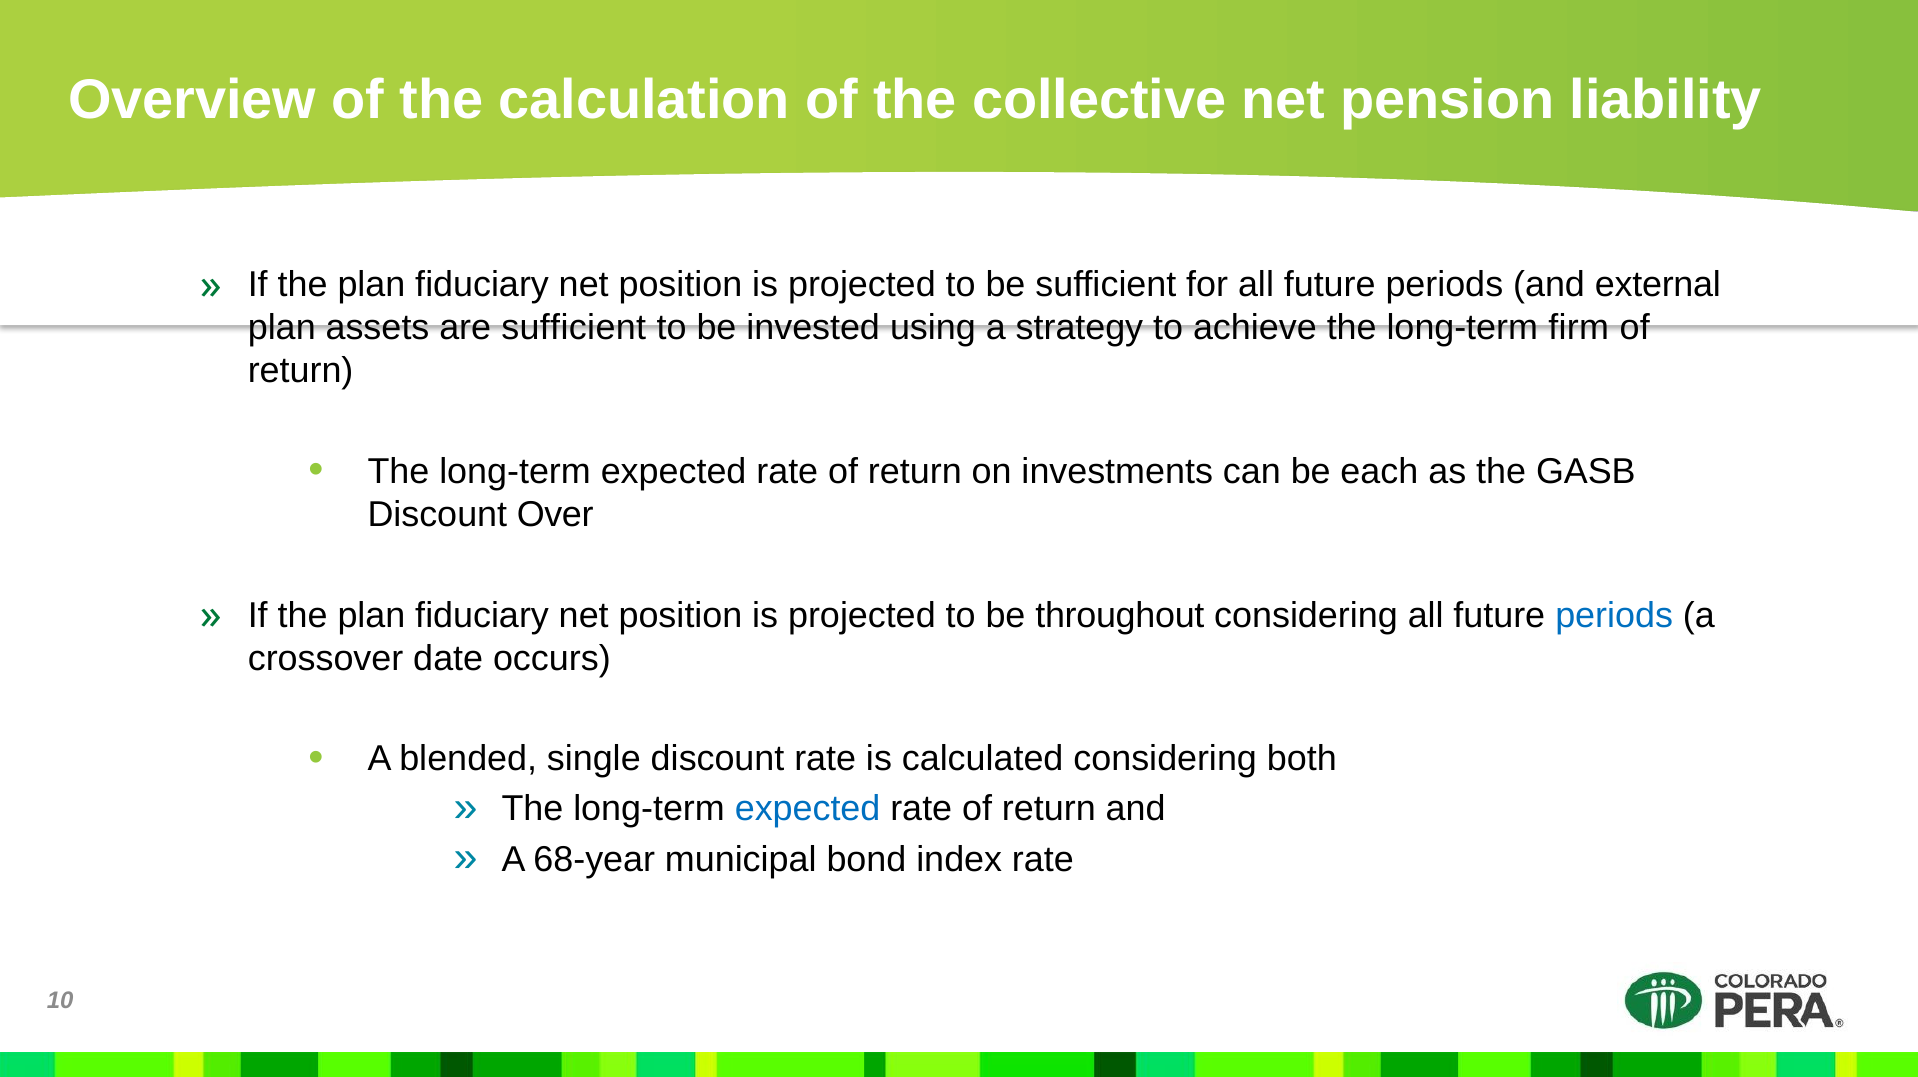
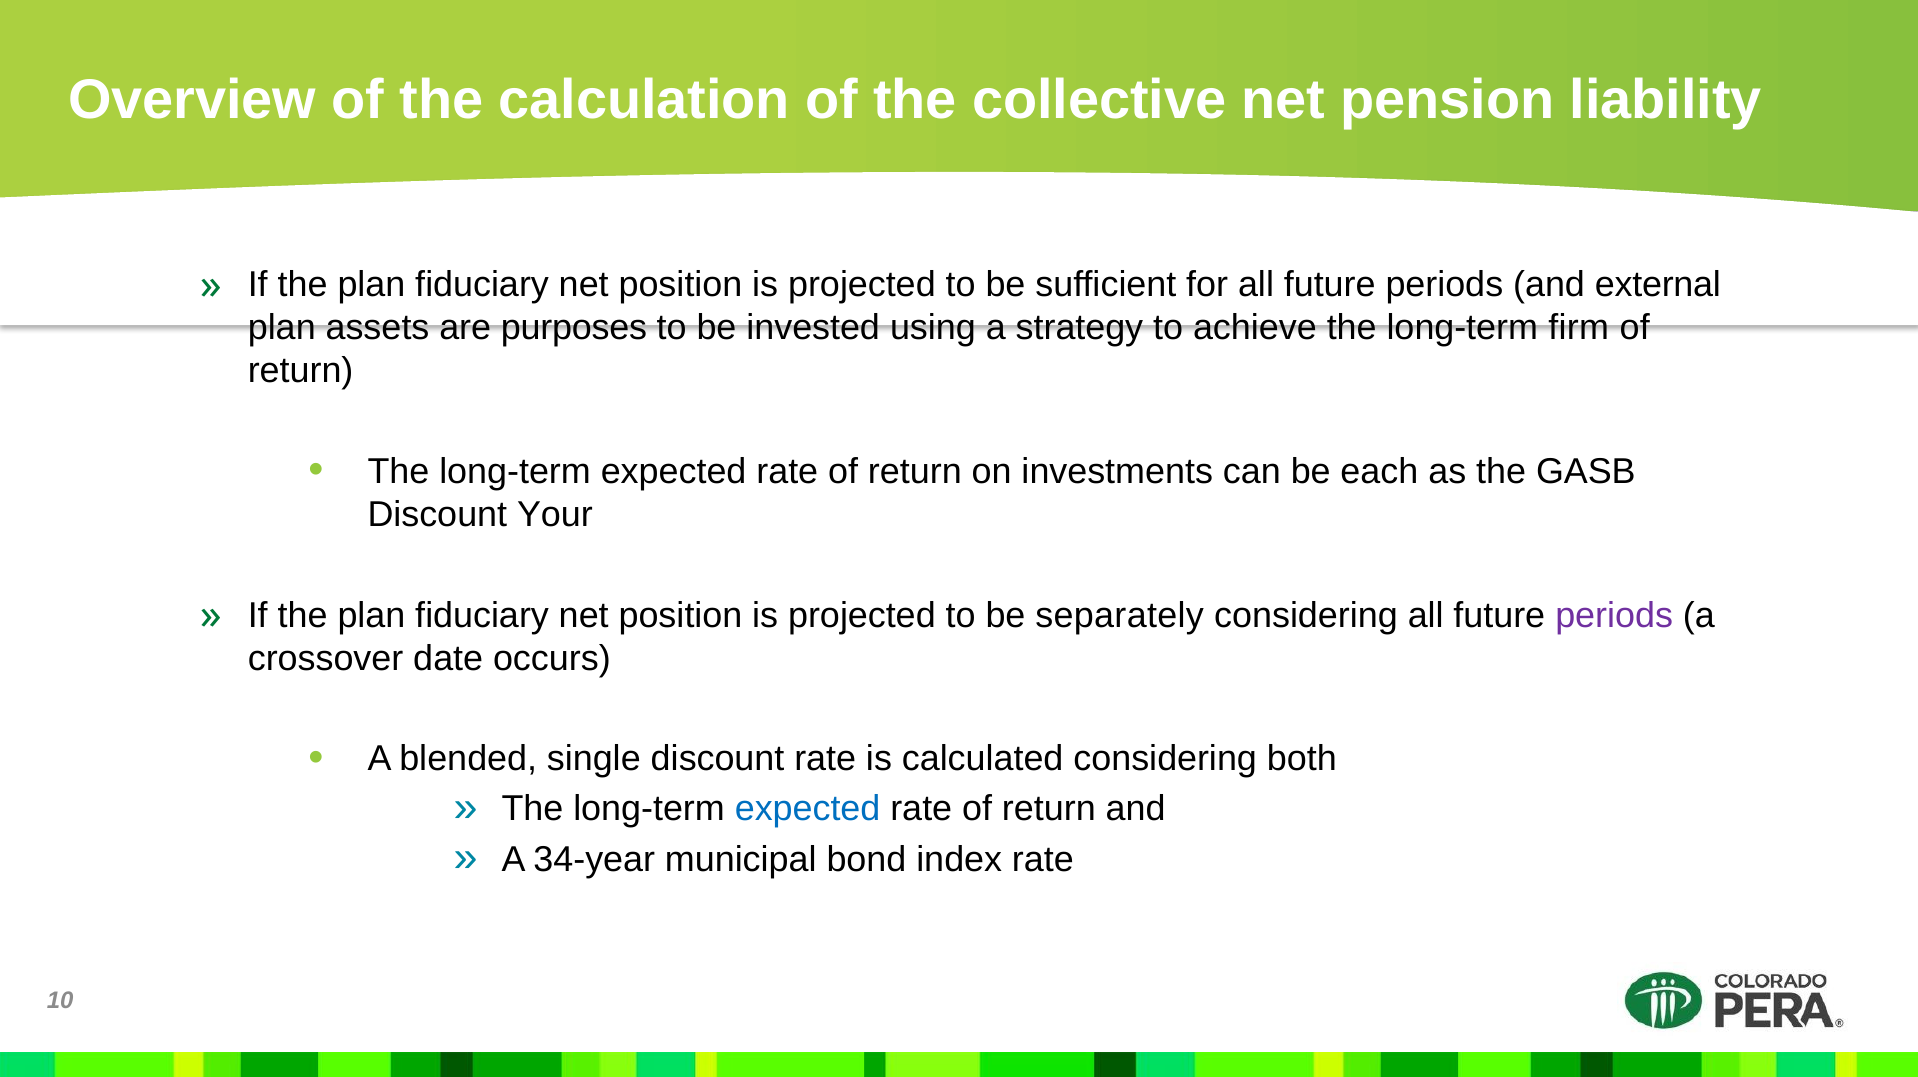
are sufficient: sufficient -> purposes (574, 328)
Over: Over -> Your (555, 515)
throughout: throughout -> separately (1120, 615)
periods colour: blue -> purple (1614, 615)
68-year: 68-year -> 34-year (594, 860)
